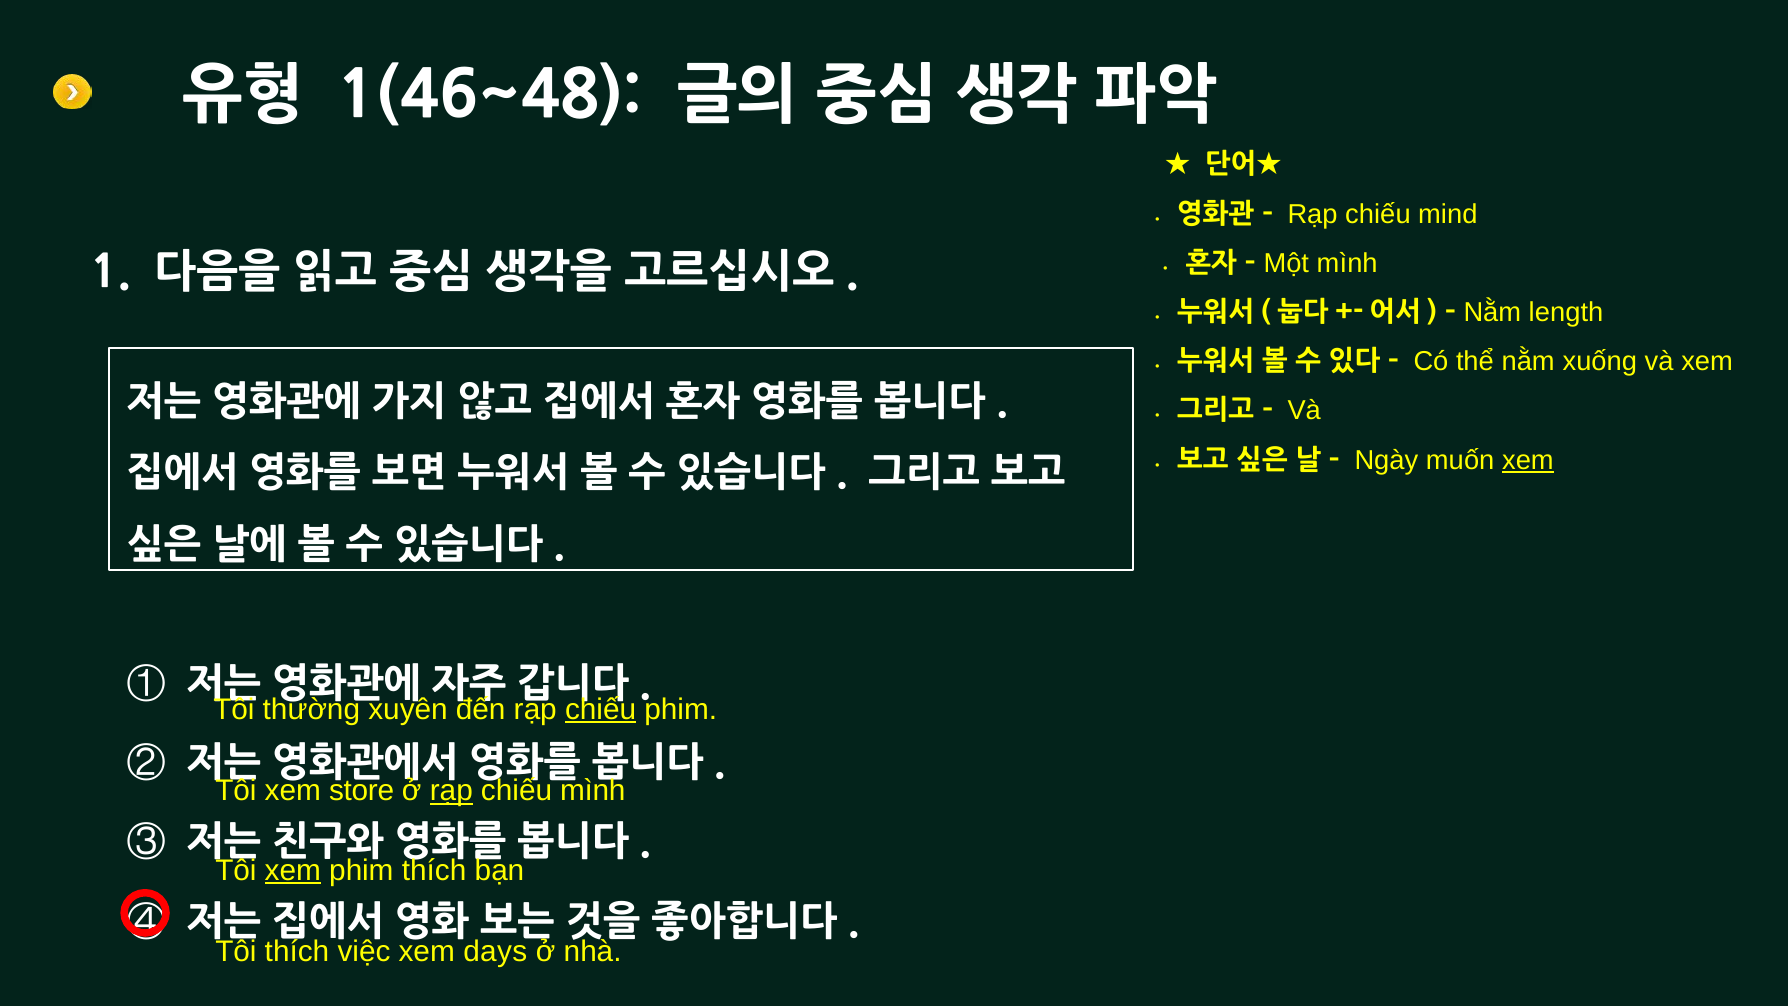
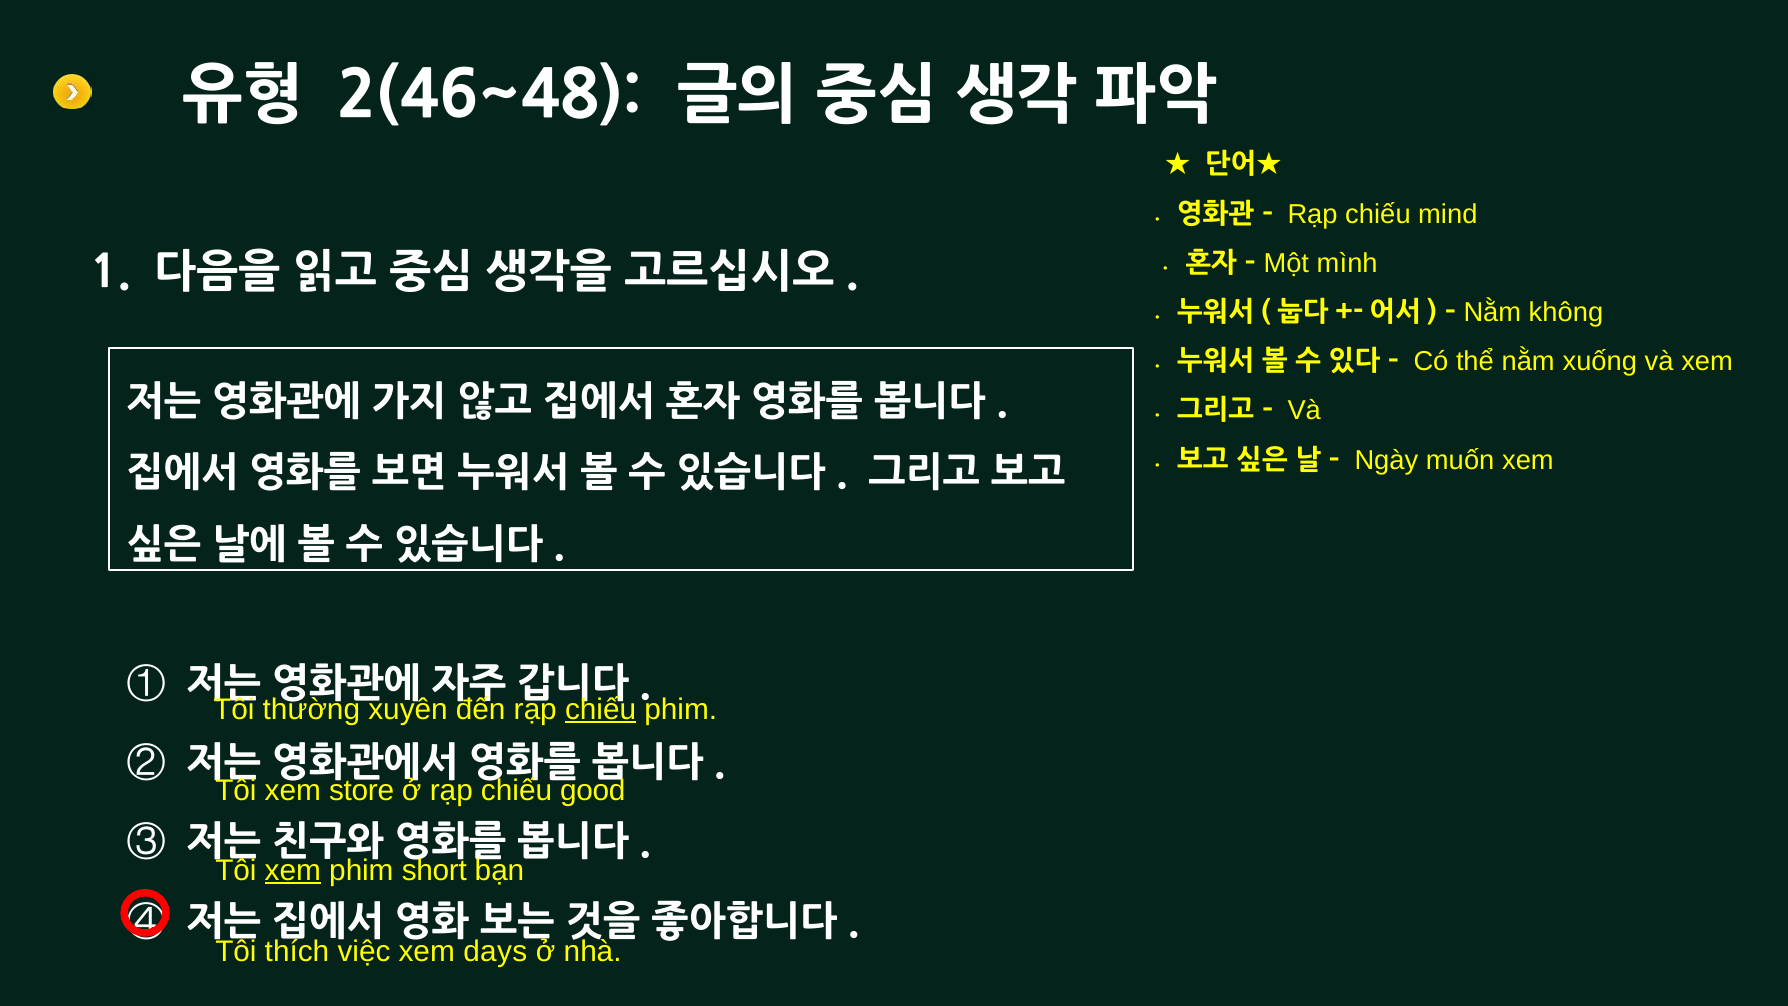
1(46~48: 1(46~48 -> 2(46~48 (491, 96)
length: length -> không (1566, 312)
xem underline: present -> none (1528, 460)
rạp underline: present -> none (451, 791)
chiếu mình: mình -> good (593, 791)
phim thích: thích -> short (434, 870)
